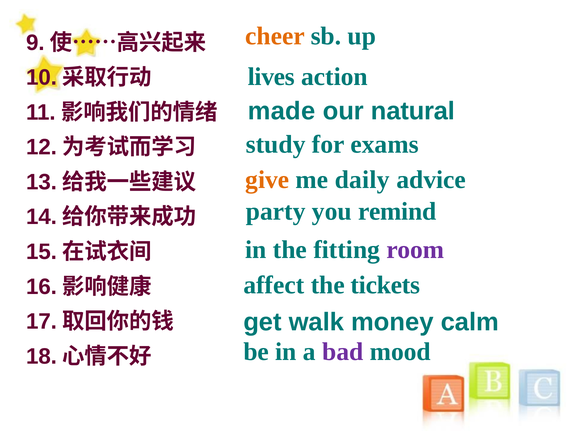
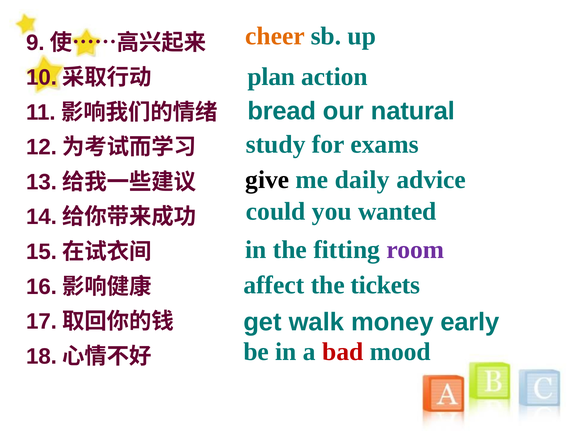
lives: lives -> plan (271, 77)
made: made -> bread (282, 111)
give colour: orange -> black (267, 180)
party: party -> could (276, 212)
remind: remind -> wanted (397, 212)
calm: calm -> early (470, 322)
bad colour: purple -> red (343, 352)
